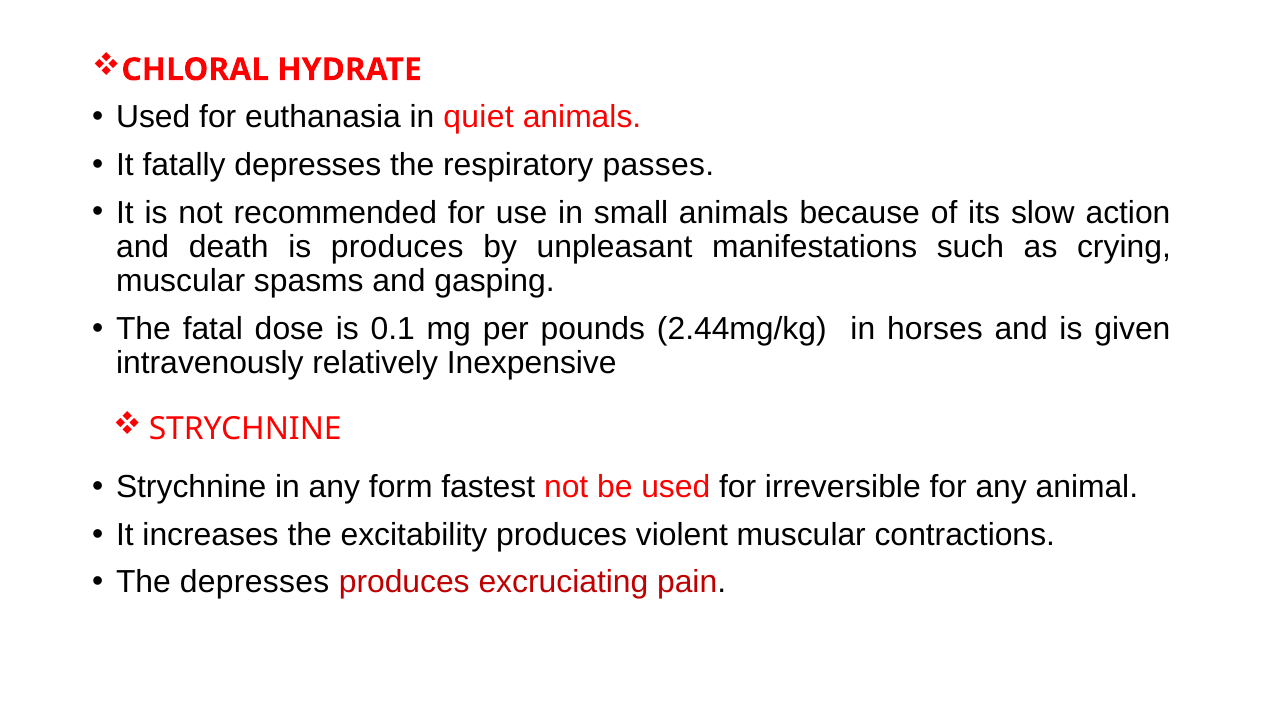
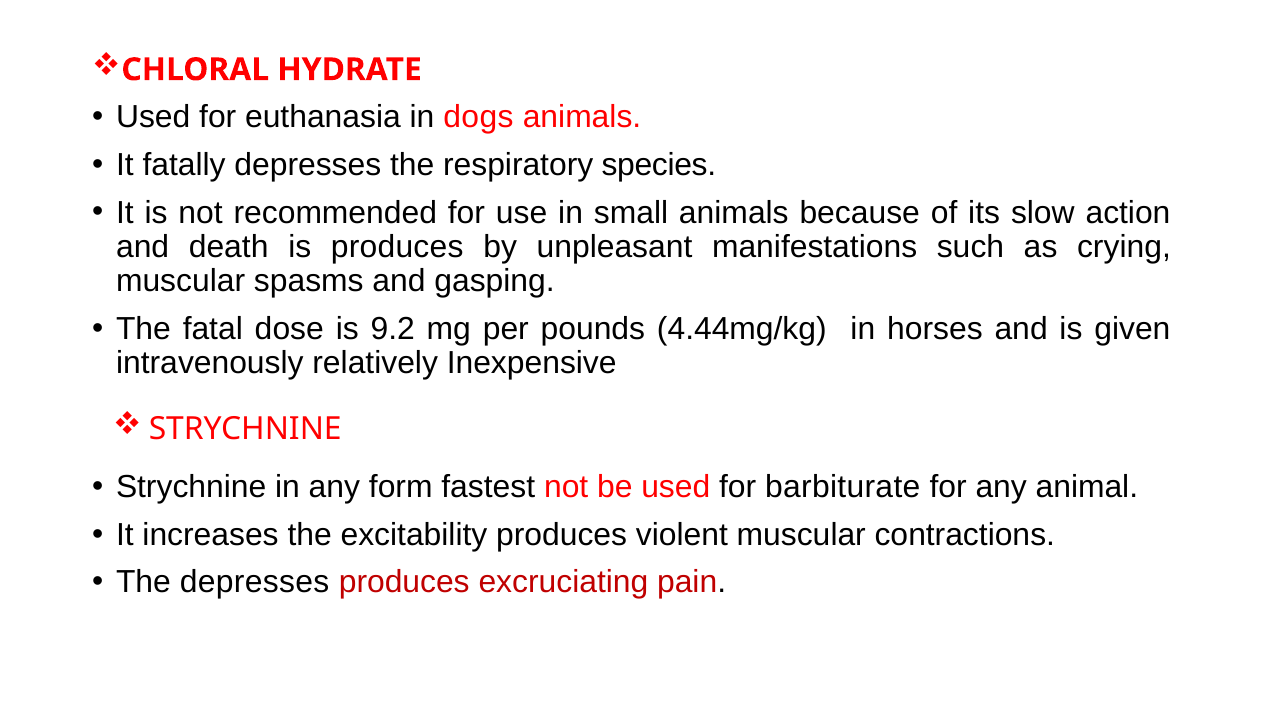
quiet: quiet -> dogs (478, 117)
passes: passes -> species (659, 165)
0.1: 0.1 -> 9.2 (393, 329)
2.44mg/kg: 2.44mg/kg -> 4.44mg/kg (742, 329)
irreversible: irreversible -> barbiturate (843, 487)
